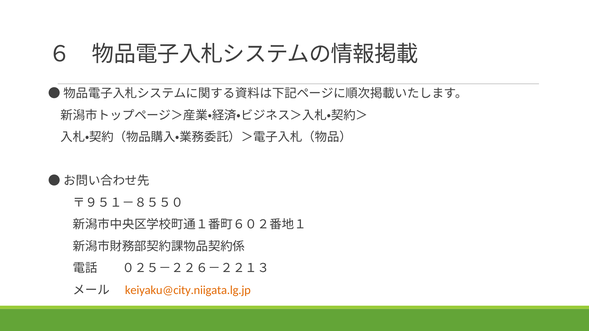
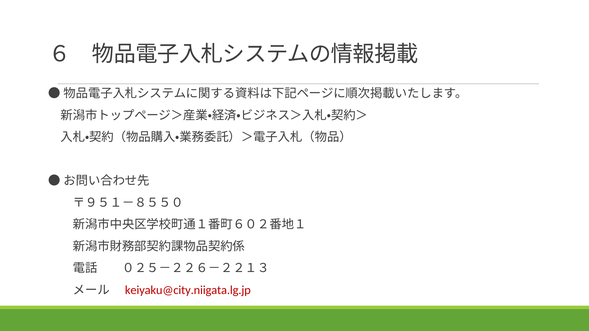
keiyaku@city.niigata.lg.jp colour: orange -> red (188, 290)
